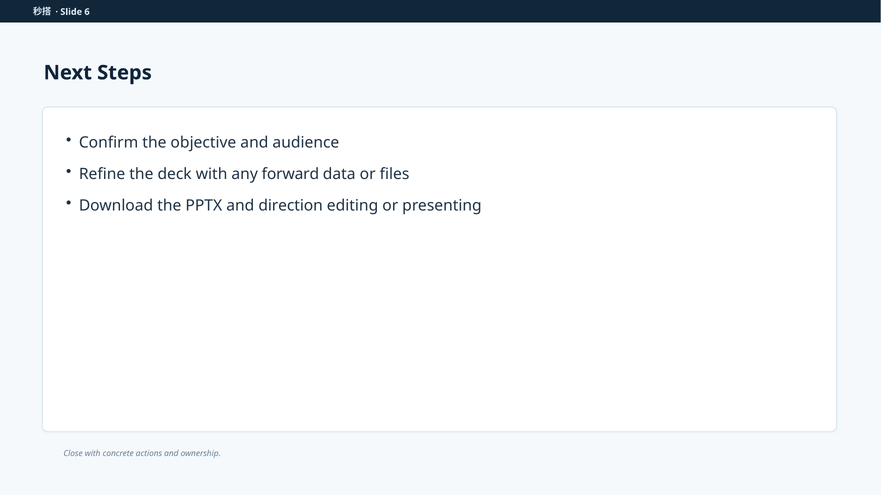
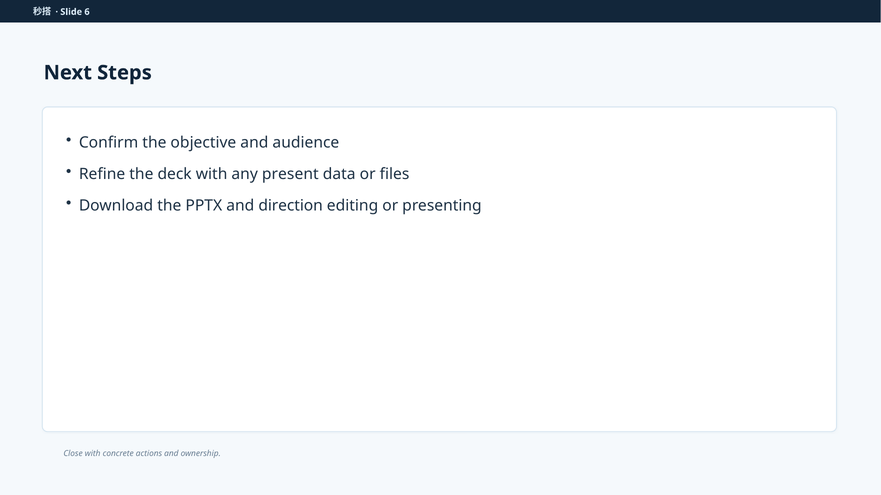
forward: forward -> present (290, 174)
